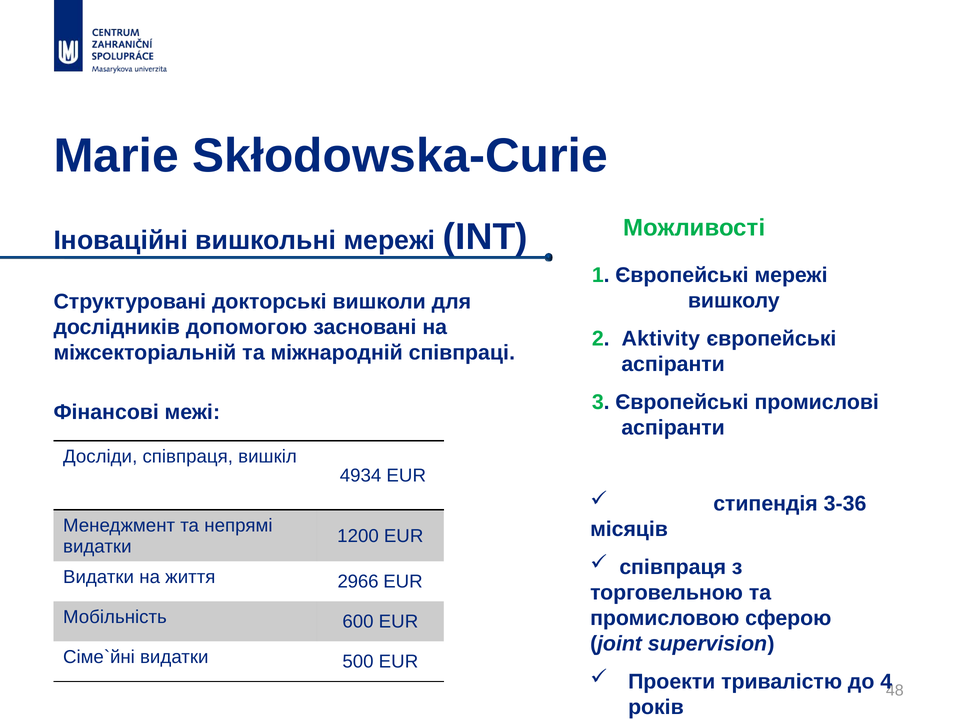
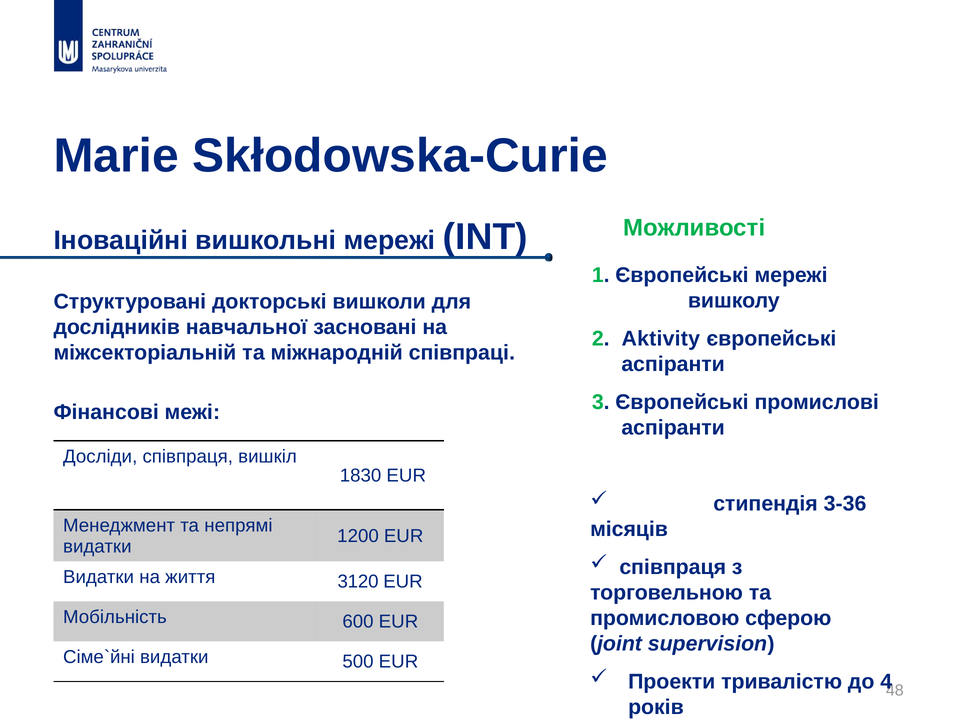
допомогою: допомогою -> навчальної (246, 327)
4934: 4934 -> 1830 (361, 476)
2966: 2966 -> 3120 (358, 582)
